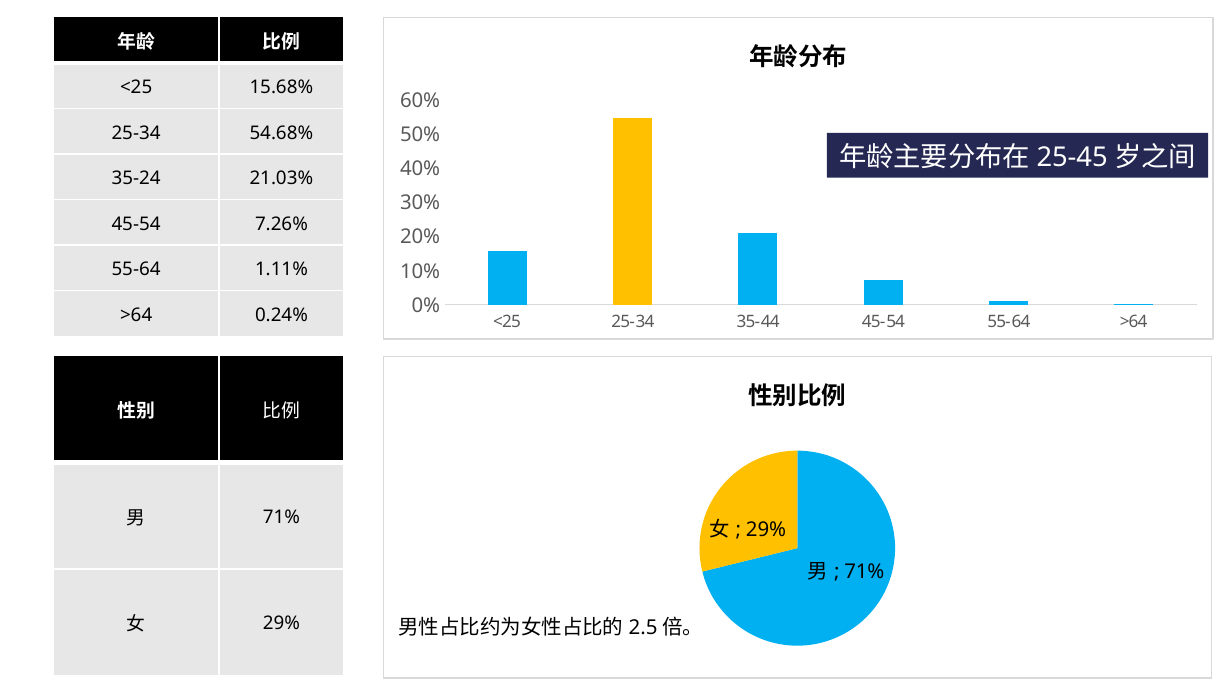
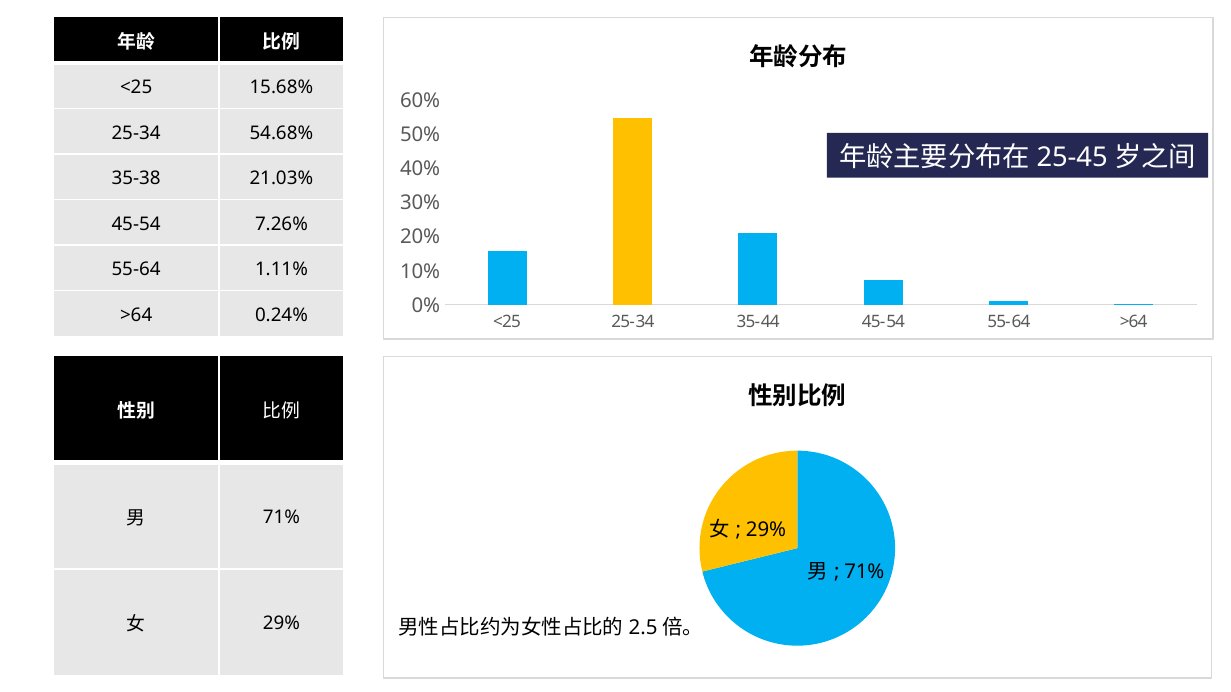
35-24: 35-24 -> 35-38 (136, 179)
